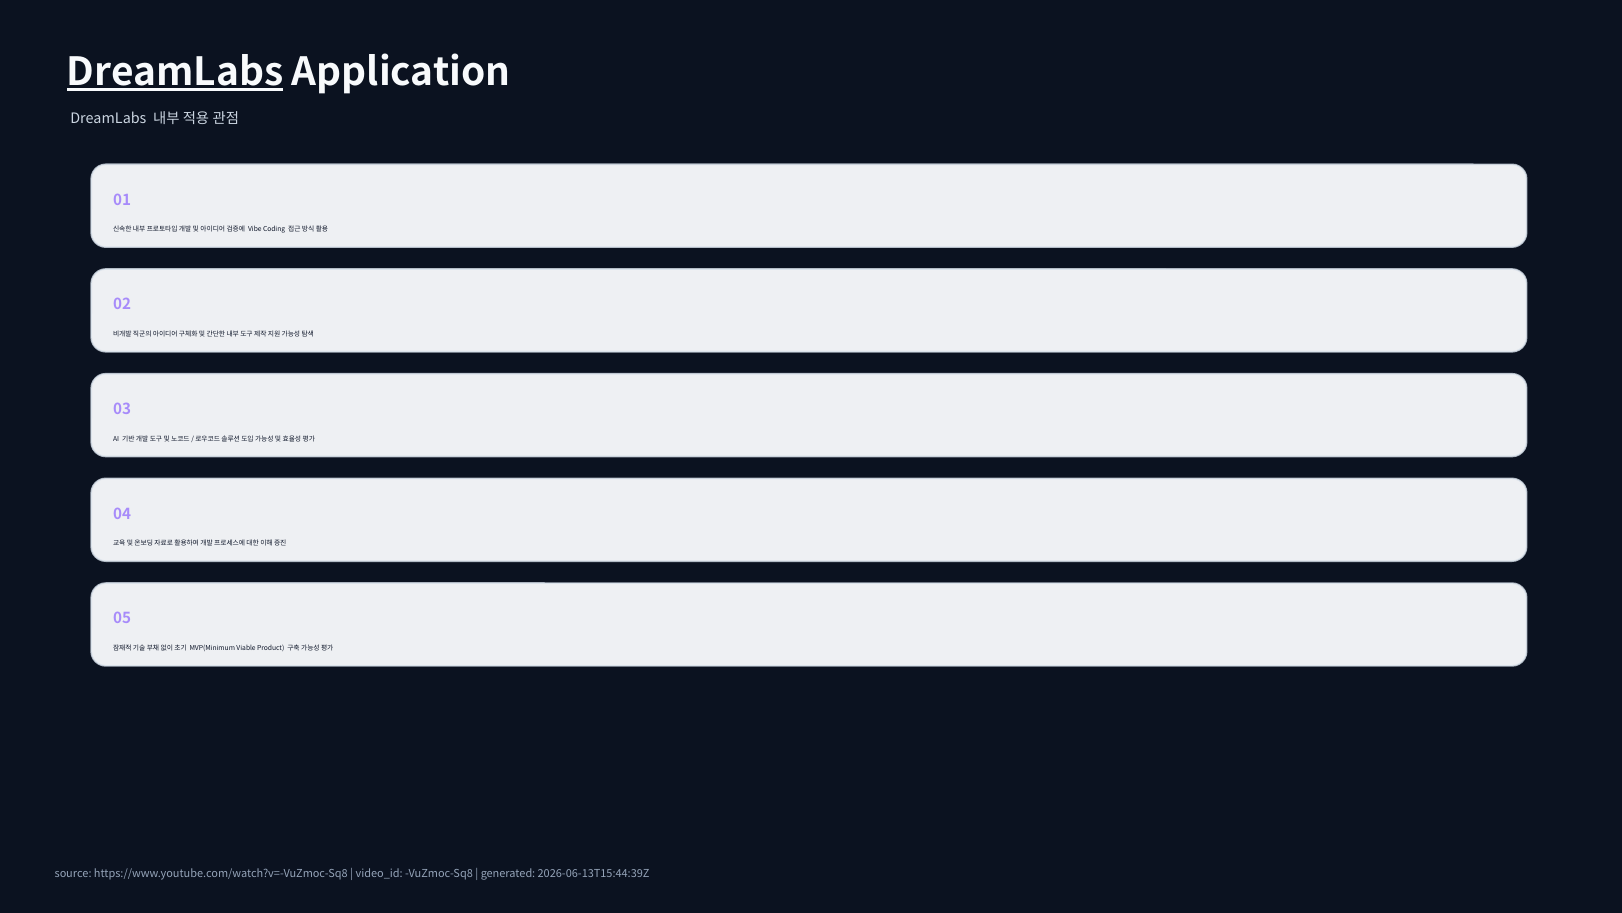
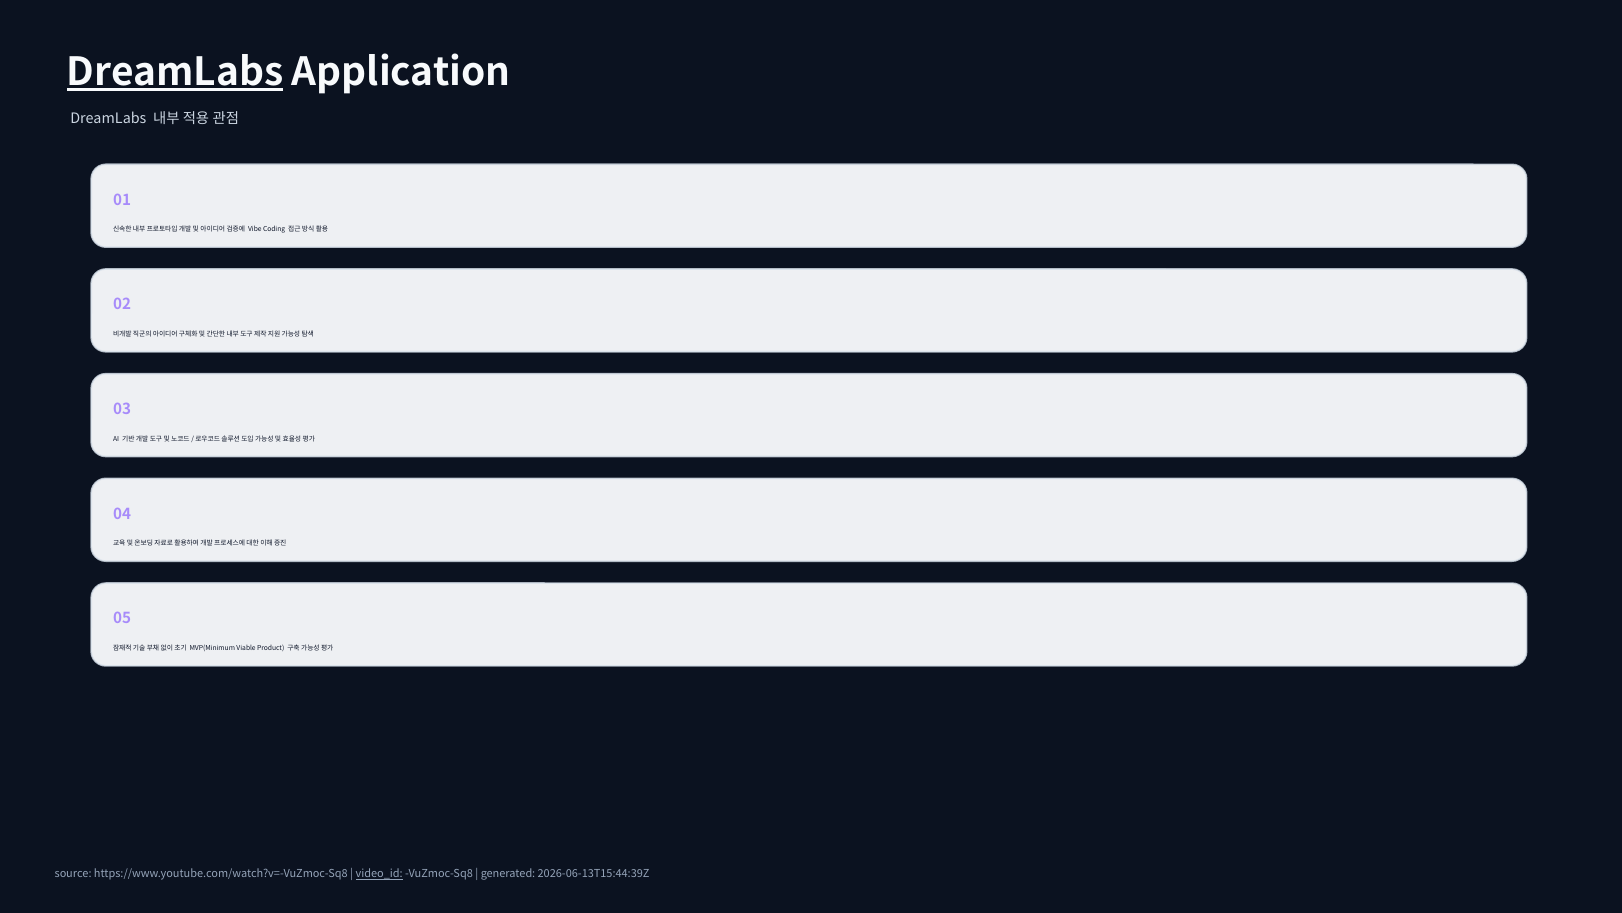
video_id underline: none -> present (379, 874)
